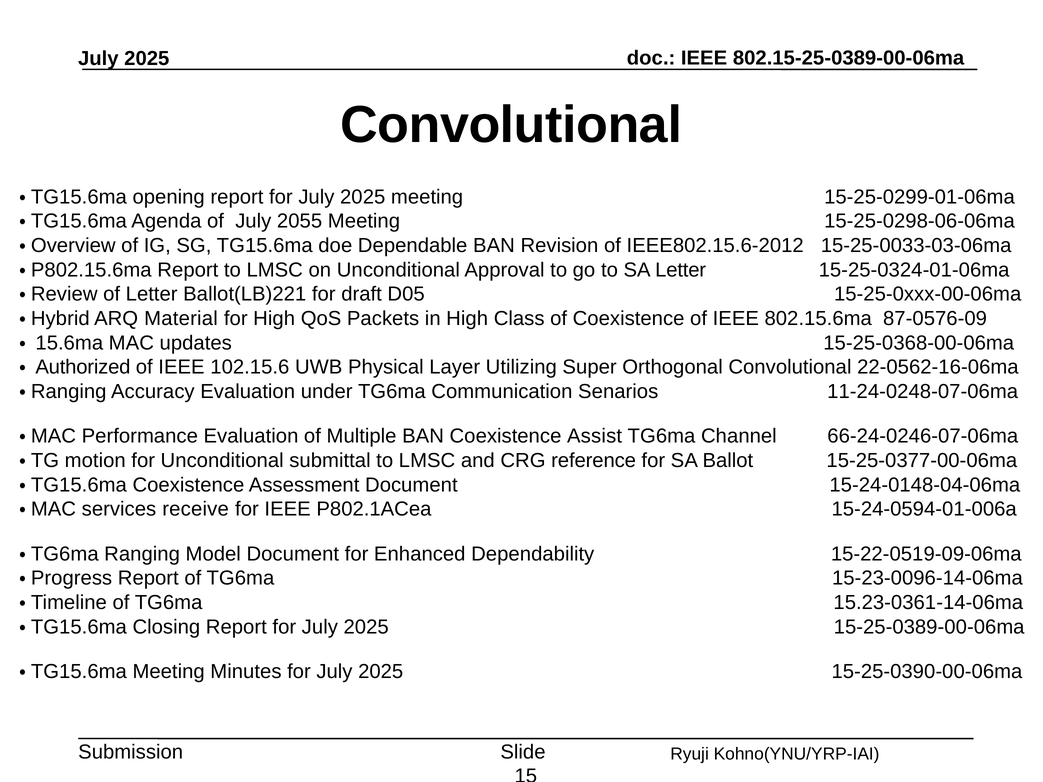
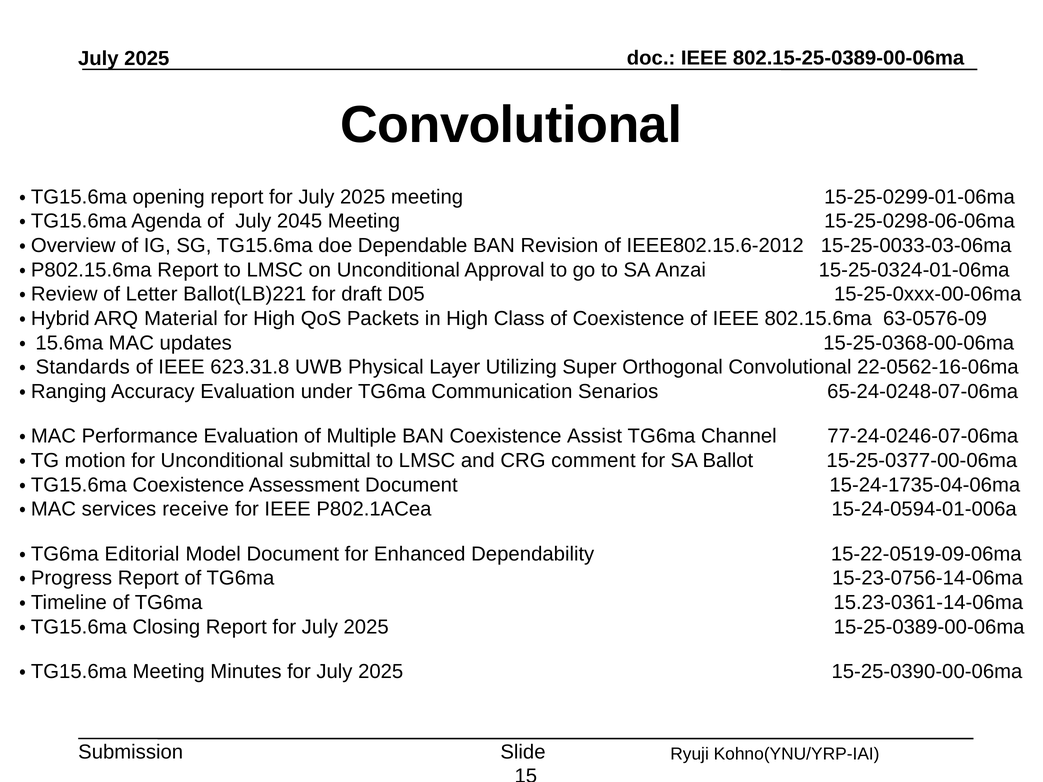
2055: 2055 -> 2045 (300, 221)
SA Letter: Letter -> Anzai (681, 270)
87-0576-09: 87-0576-09 -> 63-0576-09 (935, 319)
Authorized: Authorized -> Standards (83, 367)
102.15.6: 102.15.6 -> 623.31.8 (250, 367)
11-24-0248-07-06ma: 11-24-0248-07-06ma -> 65-24-0248-07-06ma (923, 392)
66-24-0246-07-06ma: 66-24-0246-07-06ma -> 77-24-0246-07-06ma (923, 436)
reference: reference -> comment (593, 461)
15-24-0148-04-06ma: 15-24-0148-04-06ma -> 15-24-1735-04-06ma (925, 485)
Ranging: Ranging -> Editorial (142, 554)
15-23-0096-14-06ma: 15-23-0096-14-06ma -> 15-23-0756-14-06ma (927, 578)
